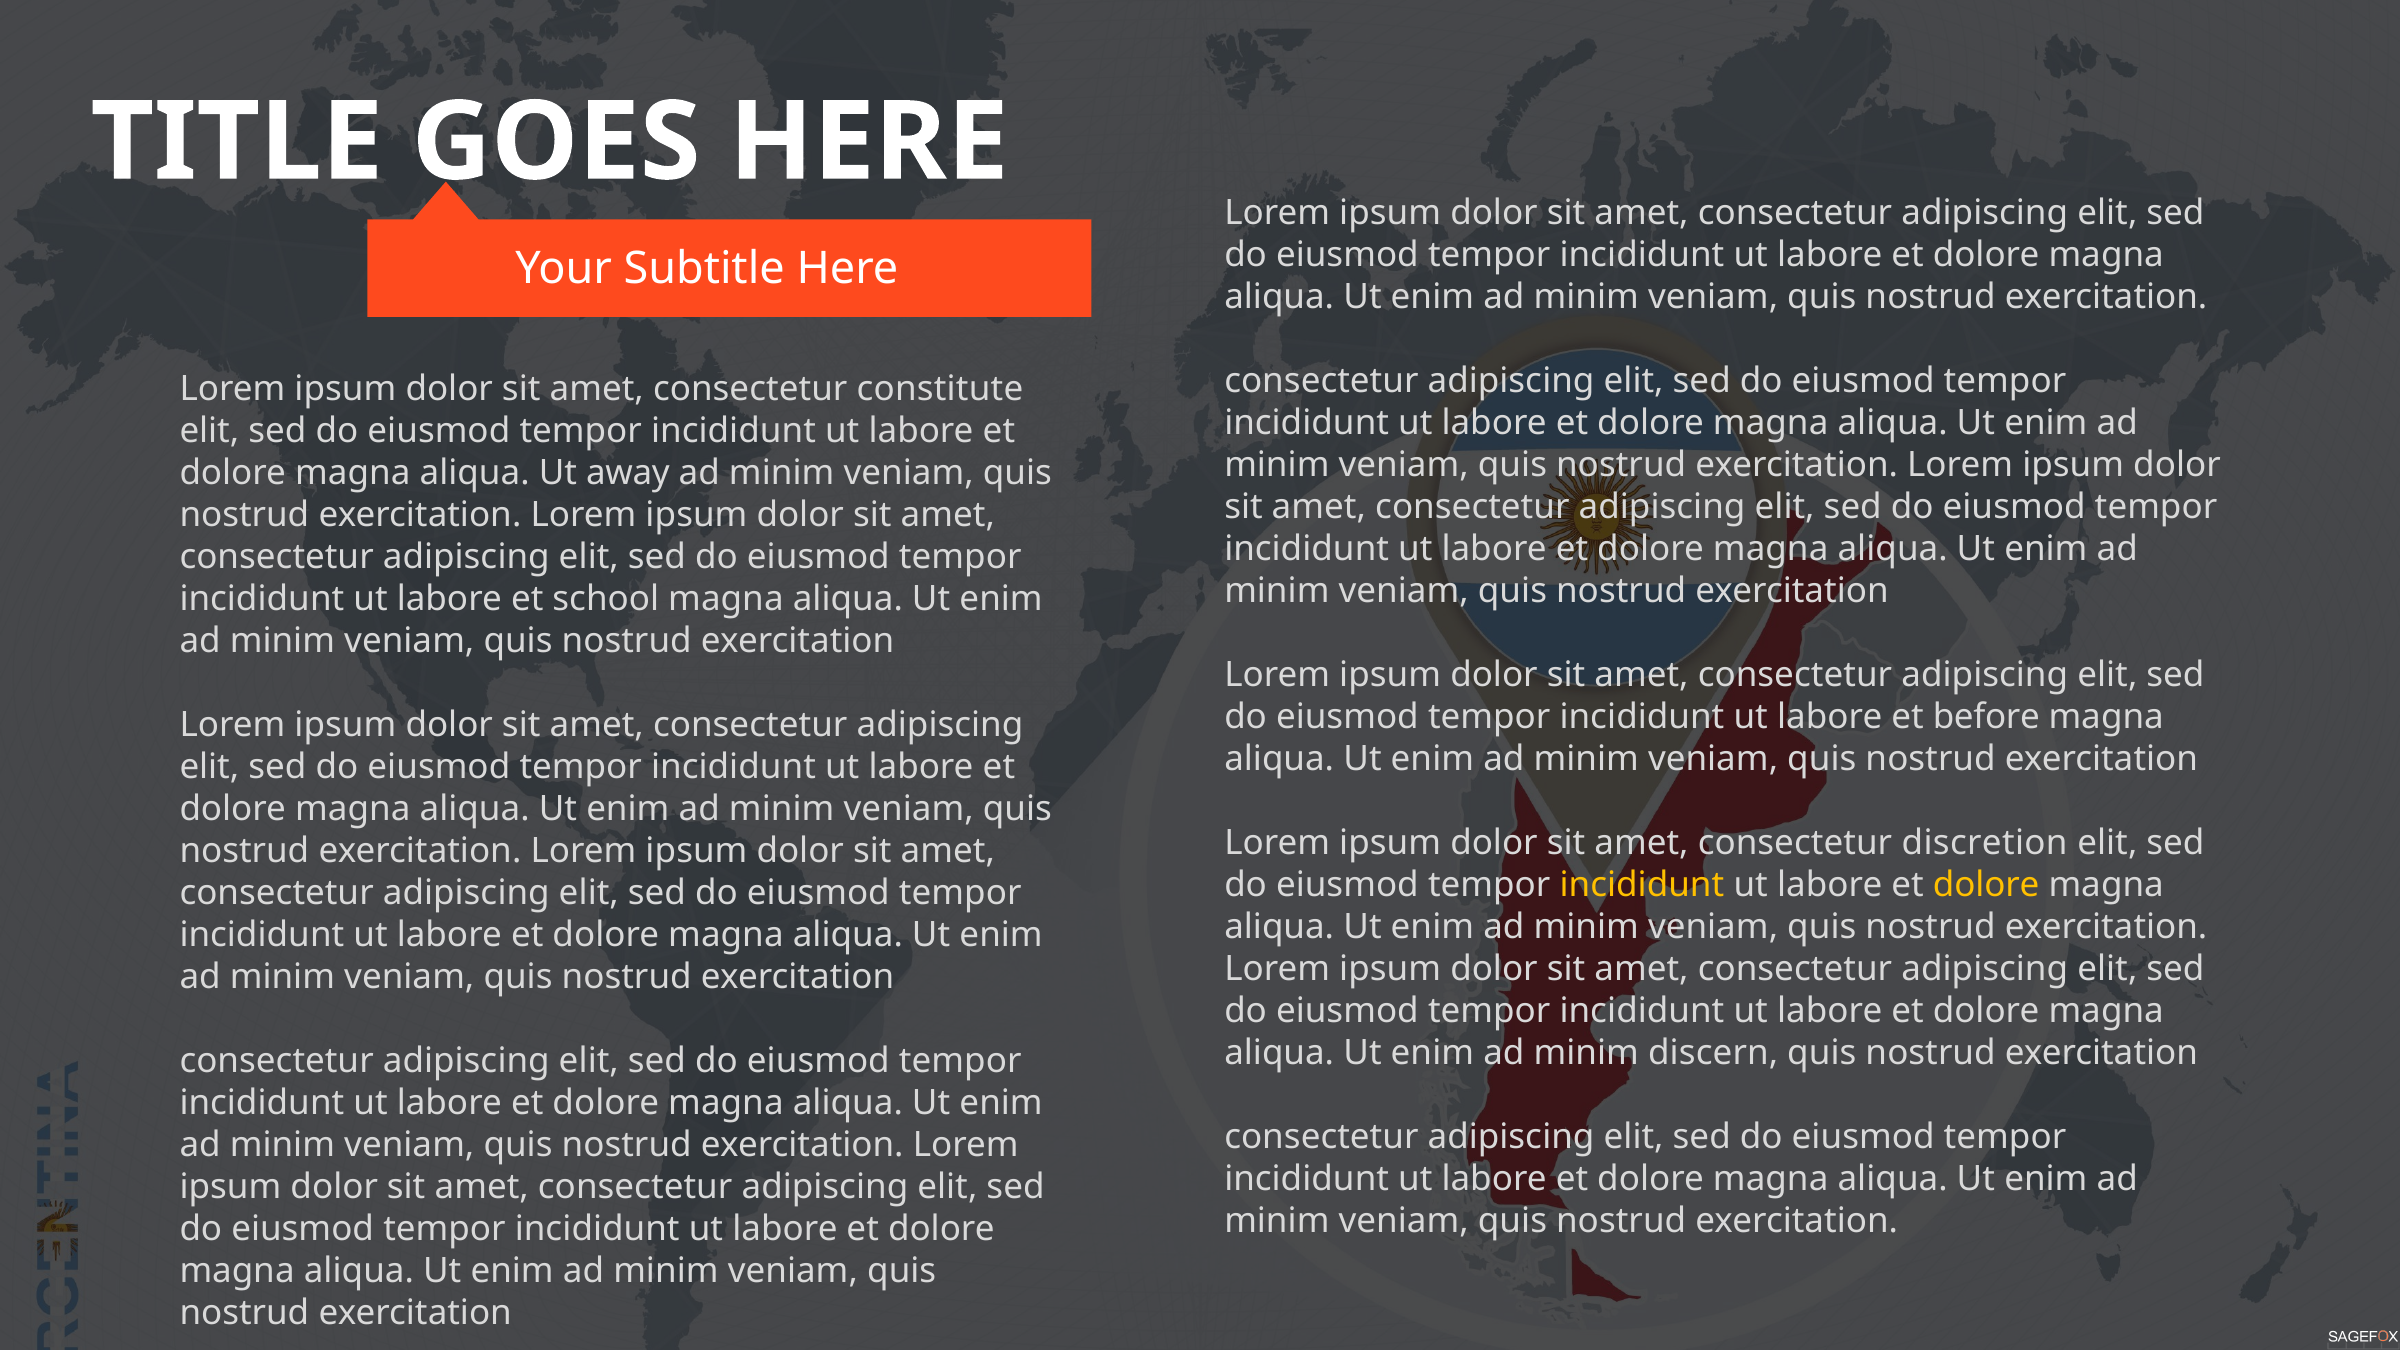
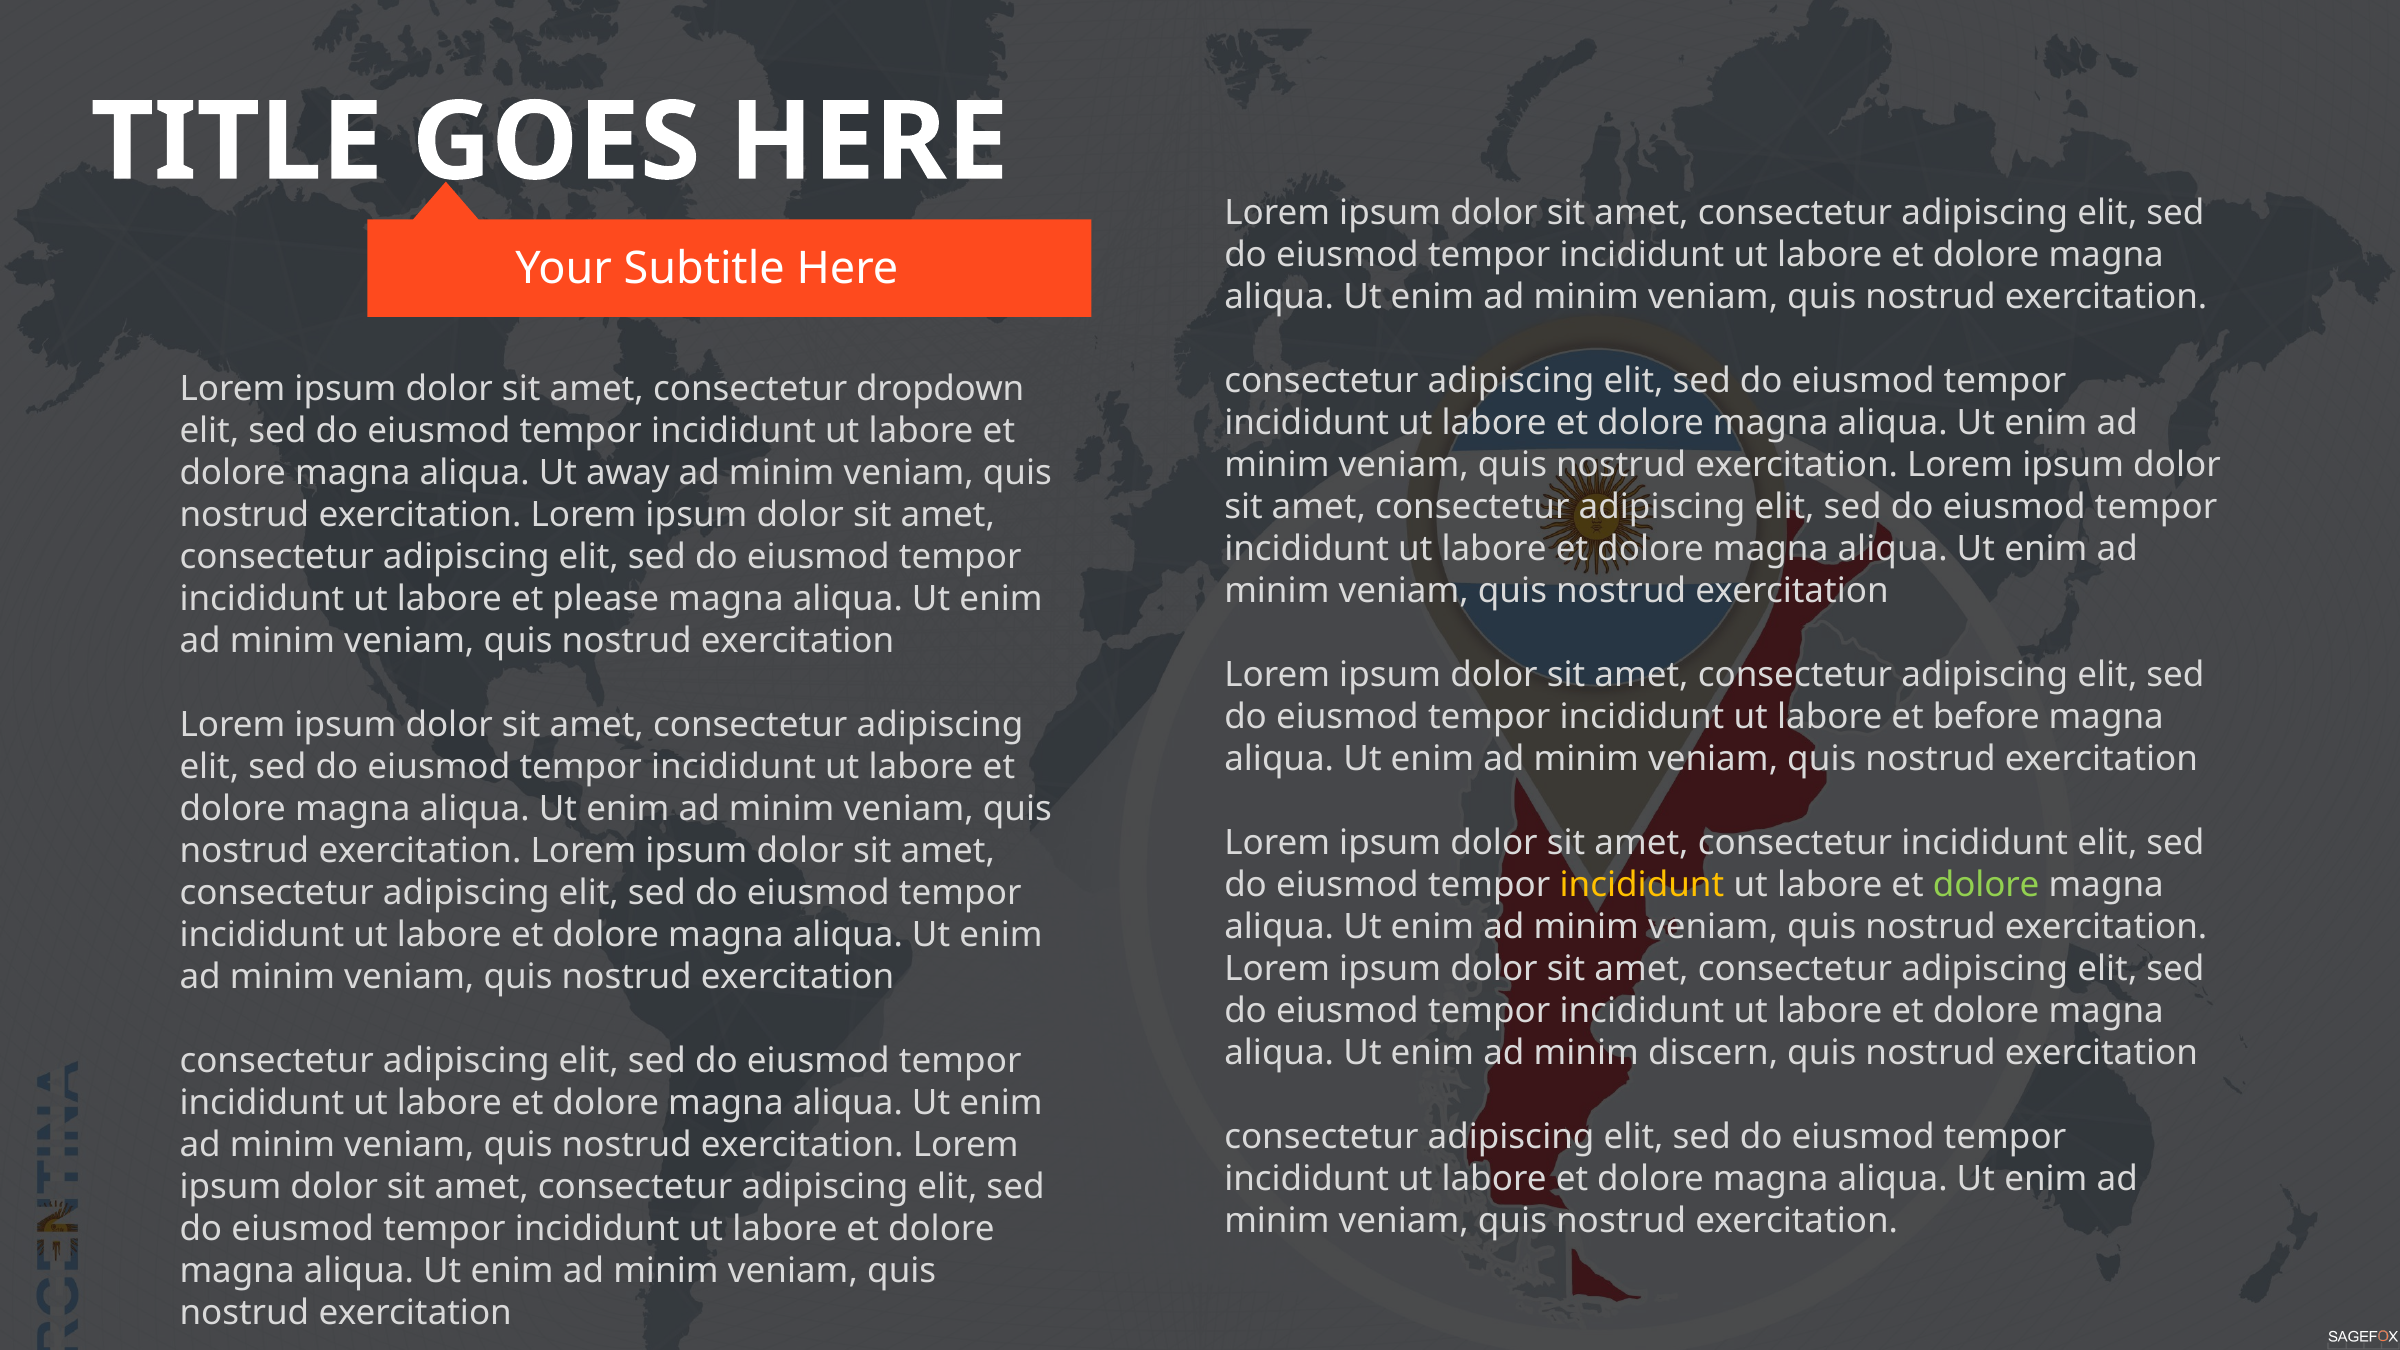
constitute: constitute -> dropdown (940, 389)
school: school -> please (606, 599)
consectetur discretion: discretion -> incididunt (1985, 843)
dolore colour: yellow -> light green (1986, 885)
